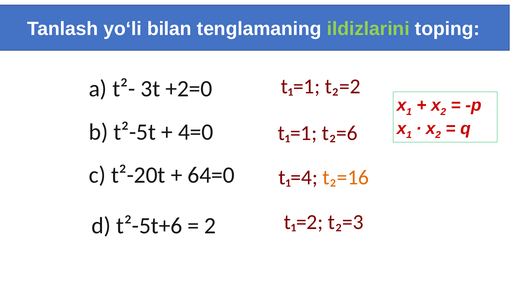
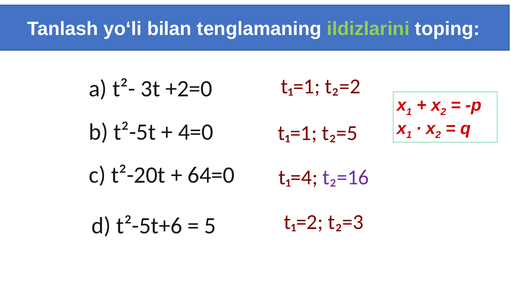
t₂=6: t₂=6 -> t₂=5 (340, 133)
t₂=16 colour: orange -> purple (346, 177)
2: 2 -> 5 (210, 225)
